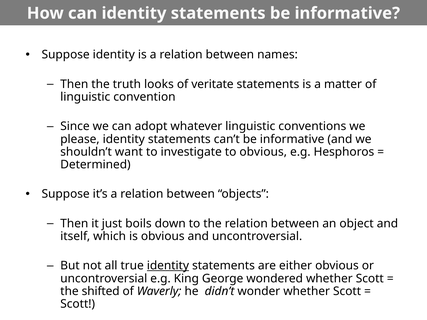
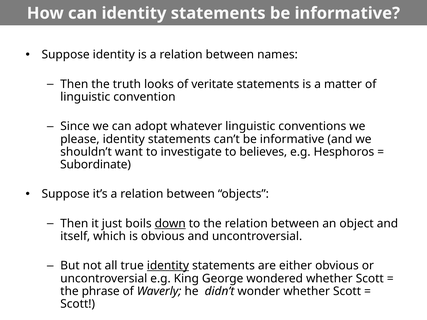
to obvious: obvious -> believes (263, 152)
Determined: Determined -> Subordinate (96, 165)
down underline: none -> present (170, 224)
shifted: shifted -> phrase (101, 292)
